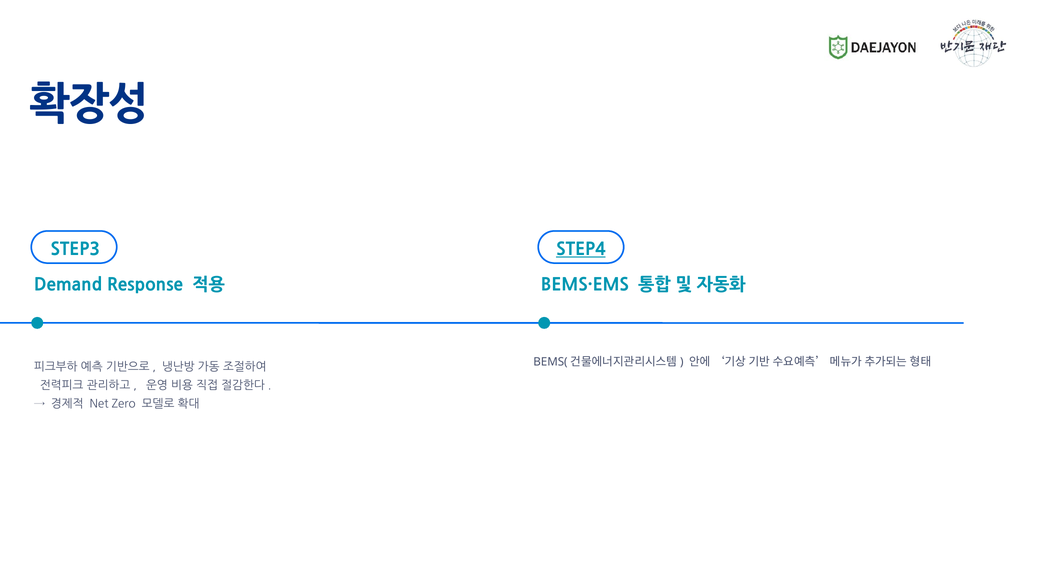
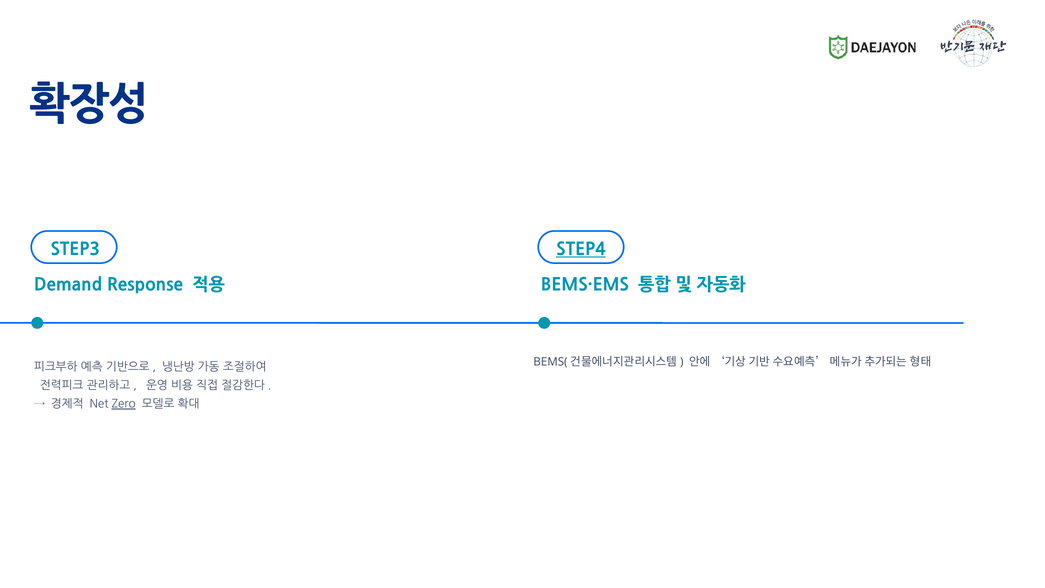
Zero underline: none -> present (124, 404)
